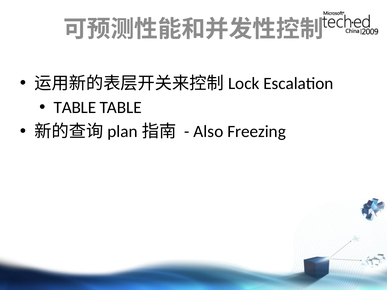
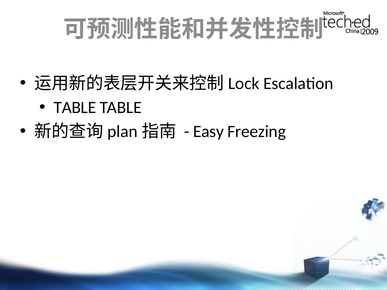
Also: Also -> Easy (208, 132)
